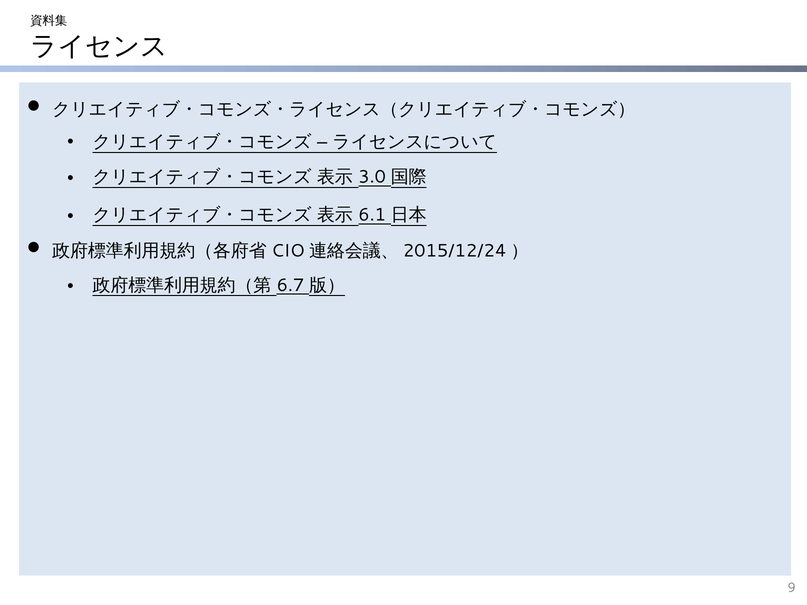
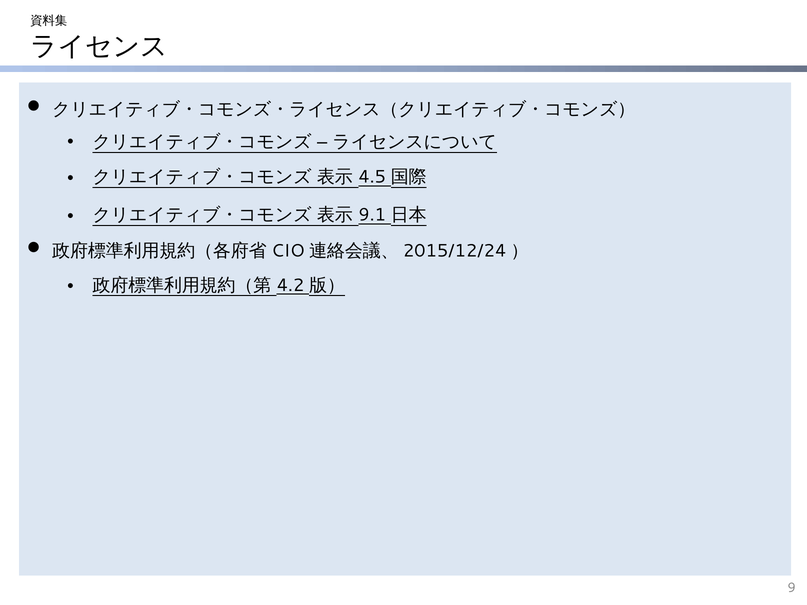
3.0: 3.0 -> 4.5 (372, 177)
6.1: 6.1 -> 9.1 (372, 215)
6.7: 6.7 -> 4.2 (290, 285)
